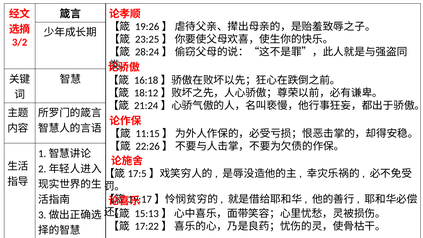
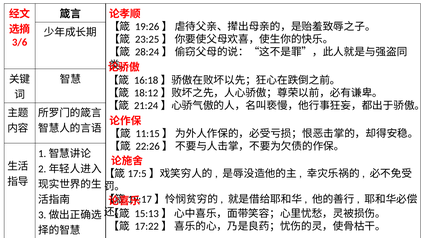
3/2: 3/2 -> 3/6 (20, 42)
